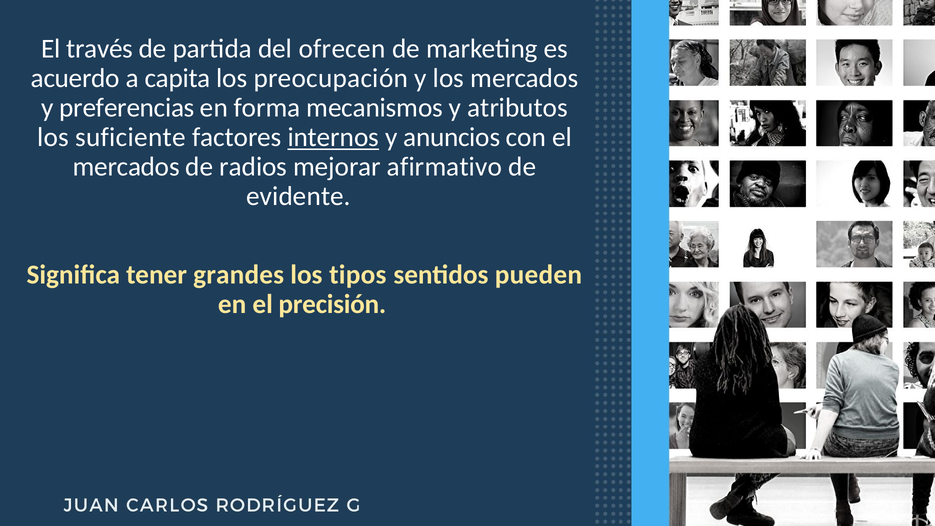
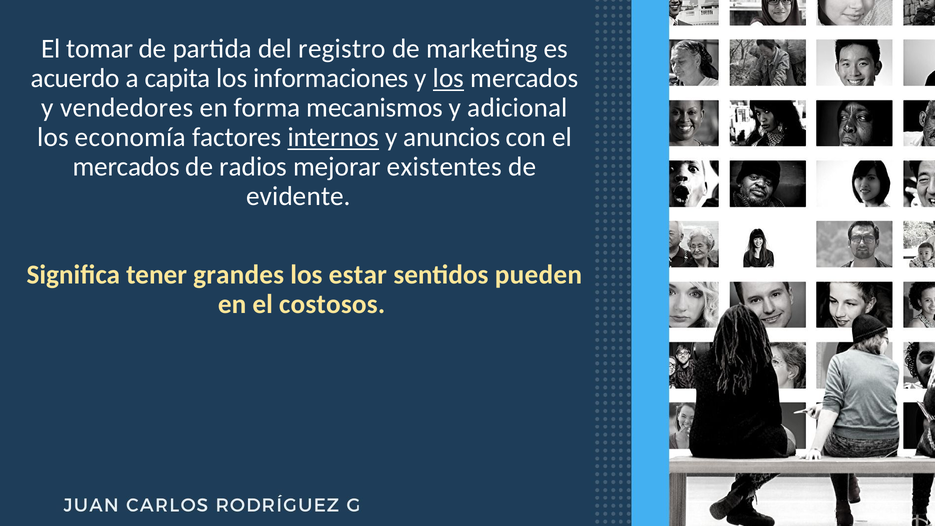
través: través -> tomar (100, 49)
ofrecen: ofrecen -> registro (342, 49)
preocupación: preocupación -> informaciones (331, 78)
los underline: none -> present (449, 78)
preferencias: preferencias -> vendedores (127, 108)
atributos: atributos -> adicional (517, 108)
suficiente: suficiente -> economía (130, 137)
afirmativo: afirmativo -> existentes (444, 167)
tipos: tipos -> estar (358, 275)
precisión: precisión -> costosos (332, 304)
